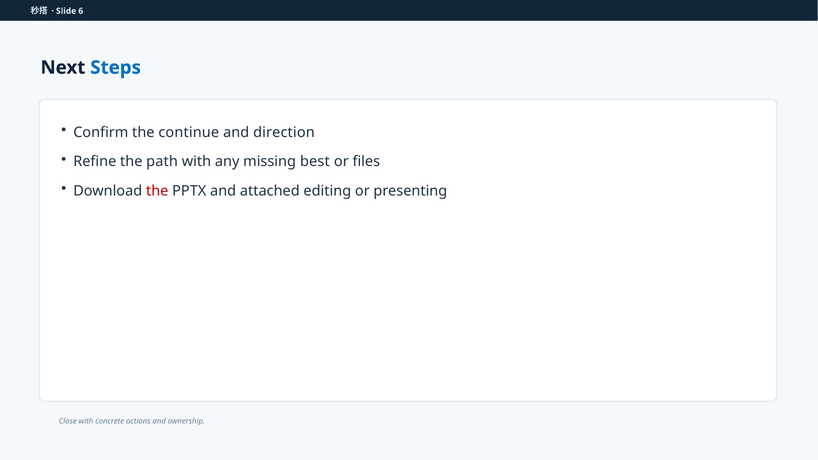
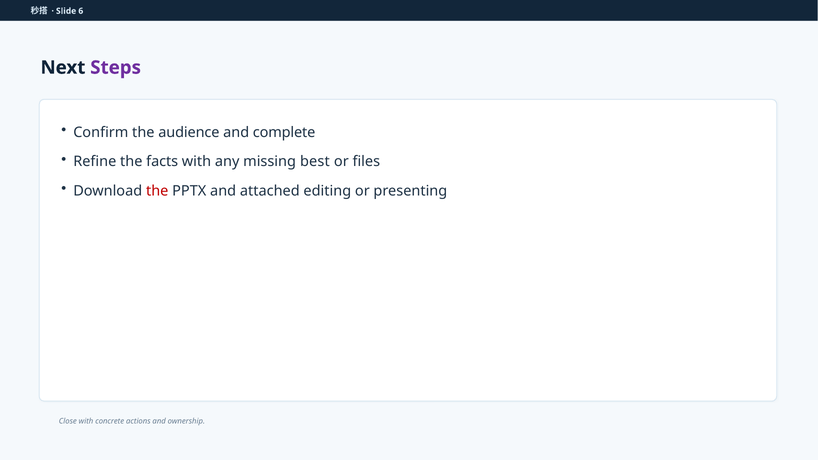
Steps colour: blue -> purple (116, 68)
continue: continue -> audience (189, 132)
direction: direction -> complete (284, 132)
path: path -> facts (162, 162)
